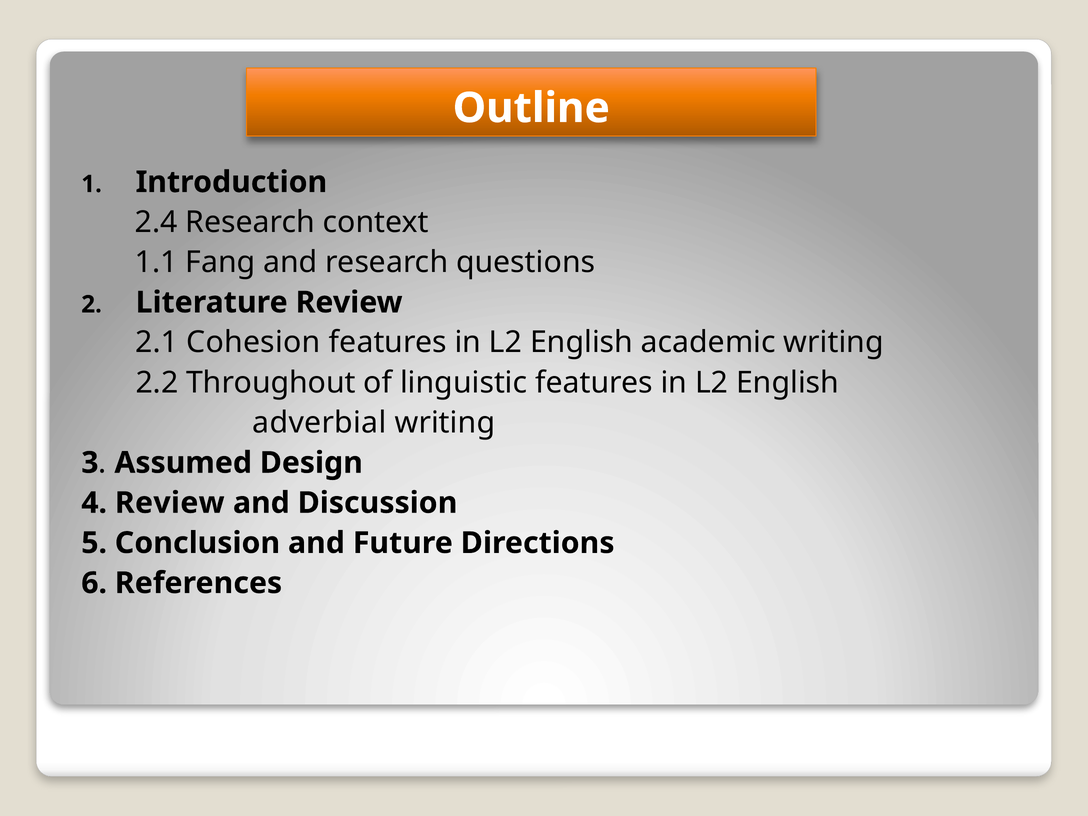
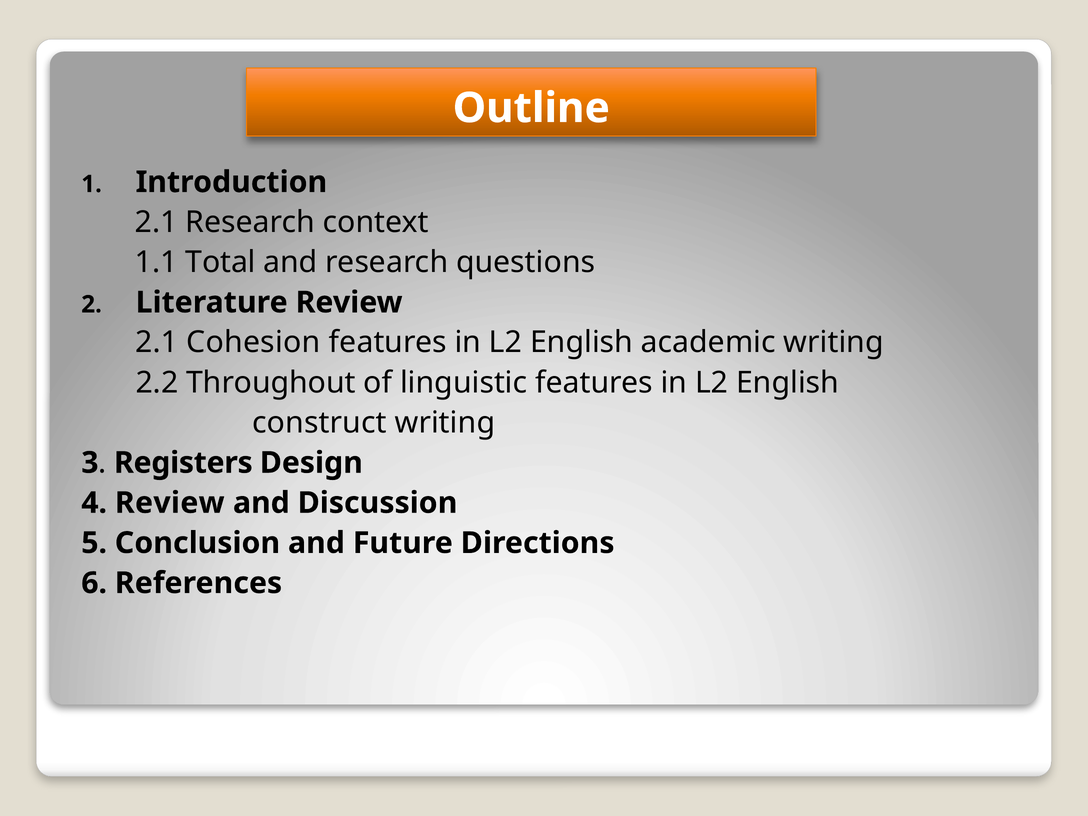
2.4: 2.4 -> 2.1 (156, 222)
Fang: Fang -> Total (221, 262)
adverbial: adverbial -> construct (320, 423)
Assumed: Assumed -> Registers (183, 463)
